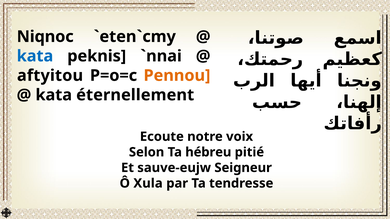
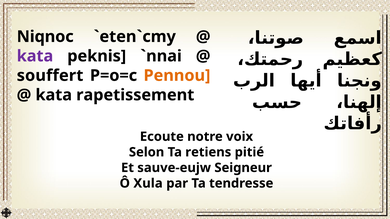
kata colour: blue -> purple (35, 56)
aftyitou: aftyitou -> souffert (50, 76)
éternellement: éternellement -> rapetissement (135, 95)
hébreu: hébreu -> retiens (208, 152)
